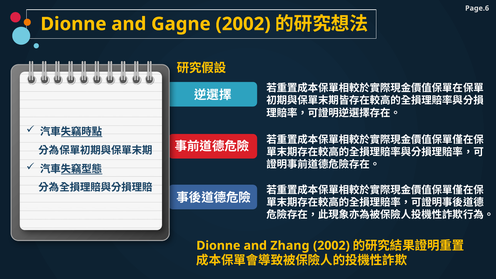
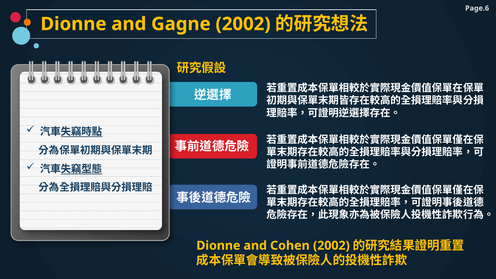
Zhang: Zhang -> Cohen (290, 246)
